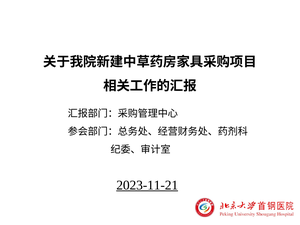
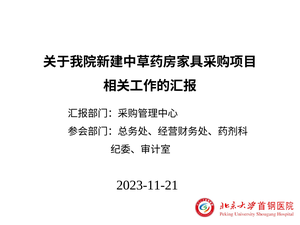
2023-11-21 underline: present -> none (147, 185)
